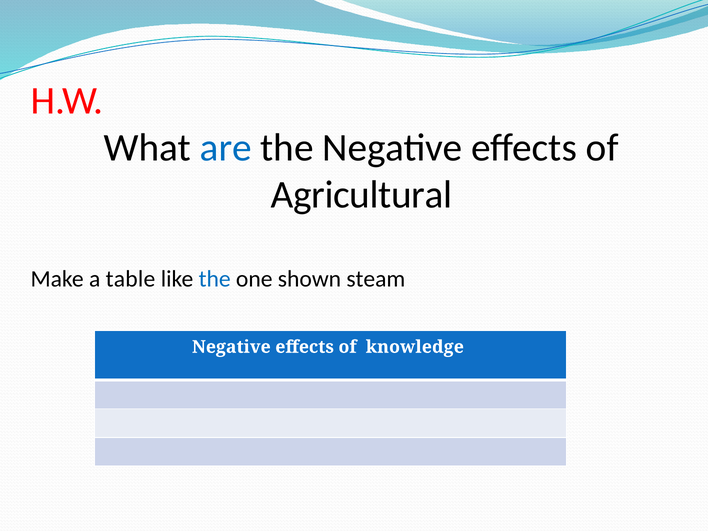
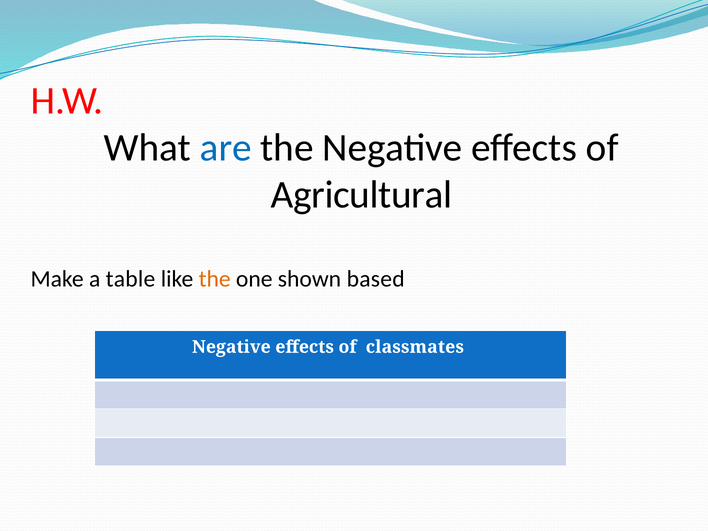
the colour: blue -> orange (215, 279)
steam: steam -> based (376, 279)
knowledge: knowledge -> classmates (415, 347)
